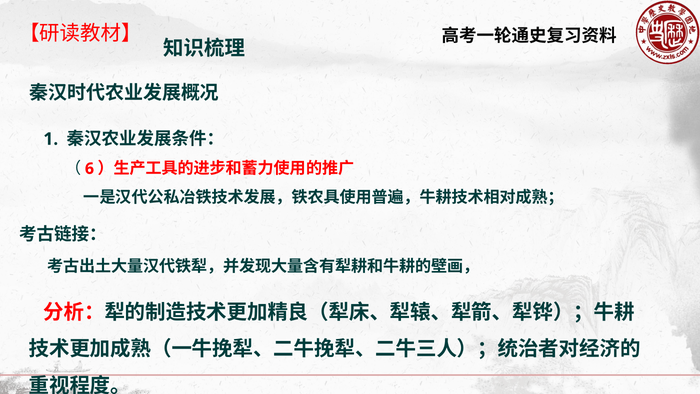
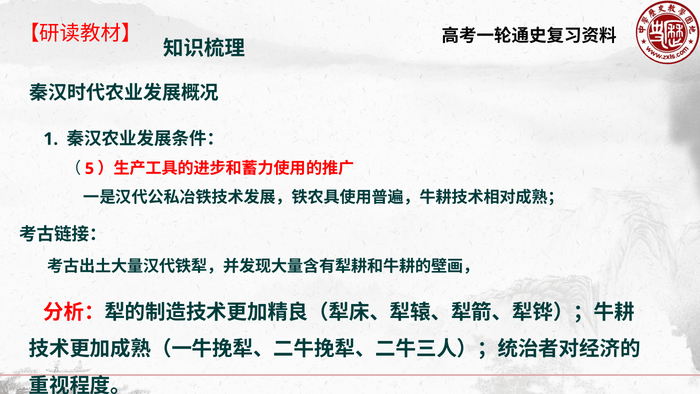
6: 6 -> 5 (89, 169)
